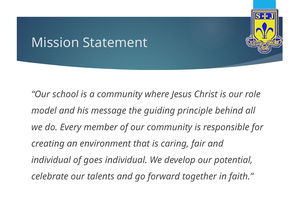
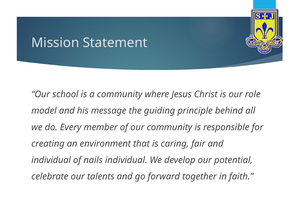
goes: goes -> nails (93, 160)
